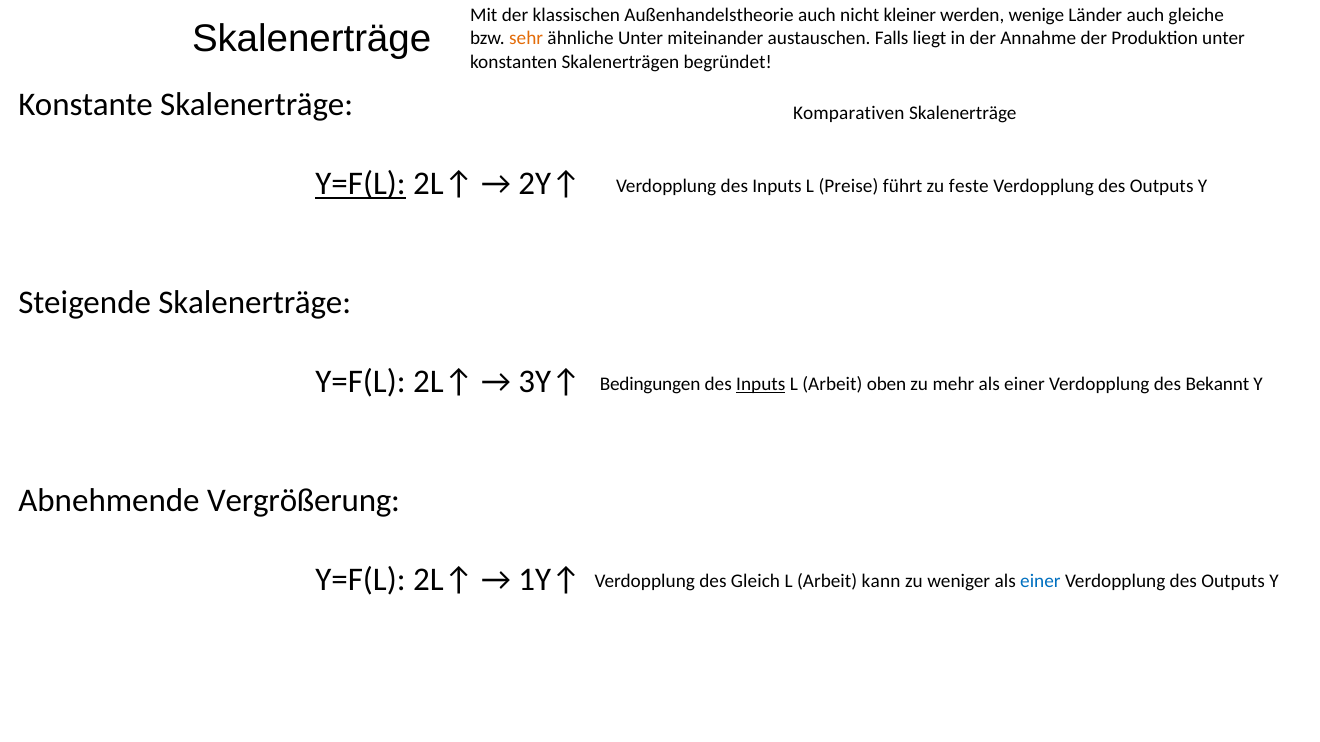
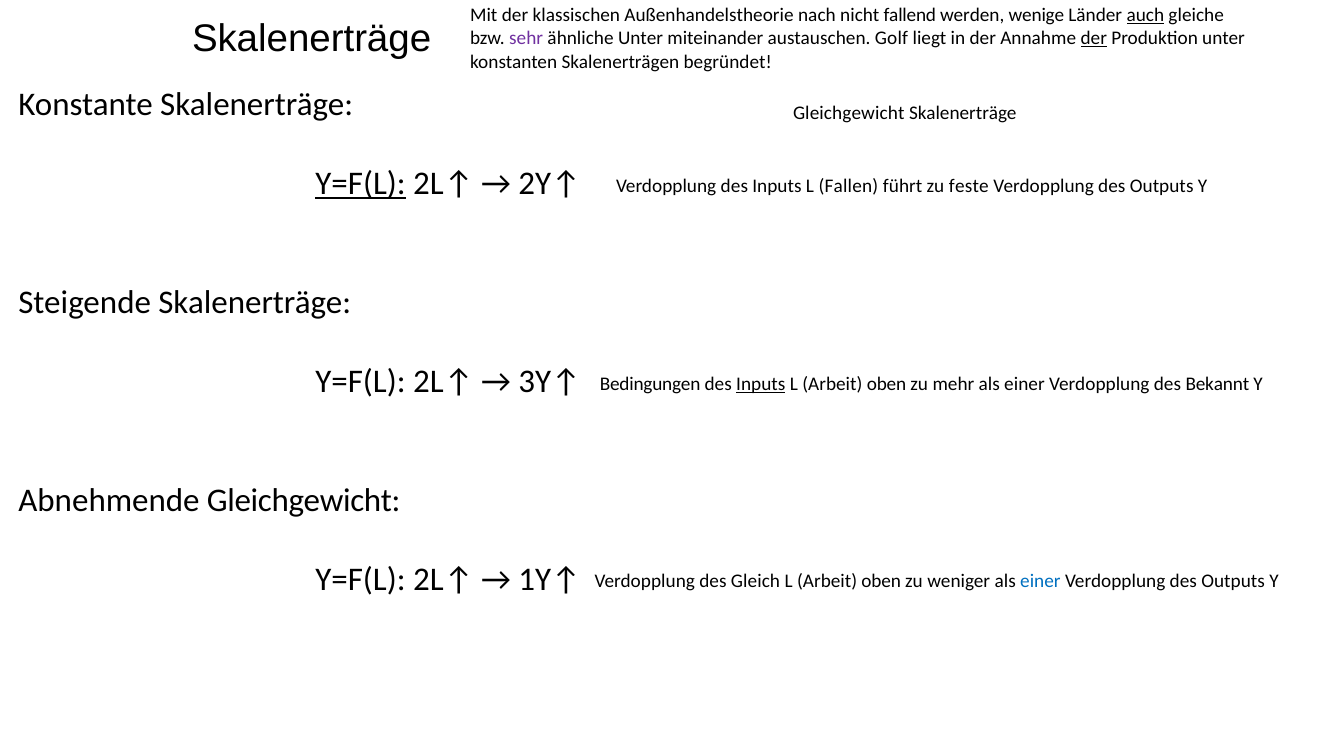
Außenhandelstheorie auch: auch -> nach (817, 16)
kleiner: kleiner -> fallend (910, 16)
auch underline: none -> present (1145, 16)
sehr colour: orange -> purple (526, 39)
Falls: Falls -> Golf (891, 39)
der underline: none -> present (1094, 39)
Komparativen: Komparativen -> Gleichgewicht (849, 113)
Preise: Preise -> Fallen (848, 186)
Abnehmende Vergrößerung: Vergrößerung -> Gleichgewicht (304, 501)
kann: kann -> oben (881, 581)
